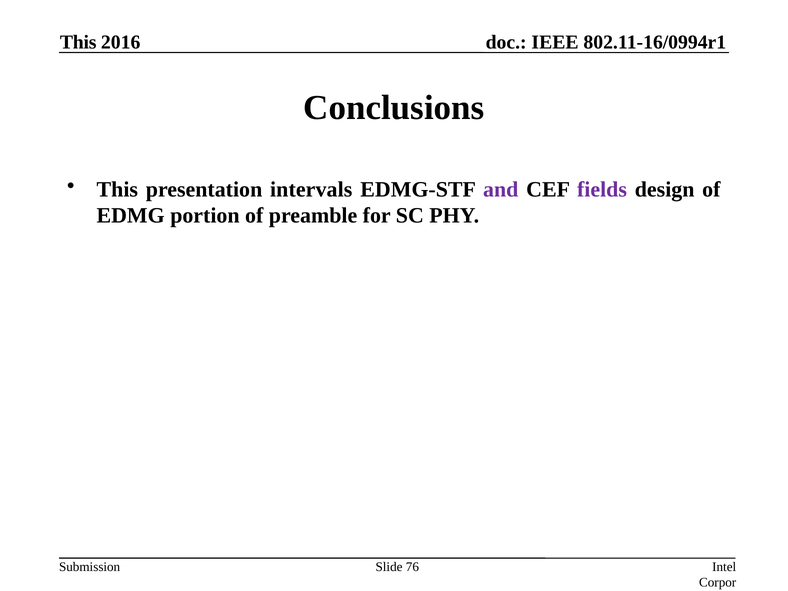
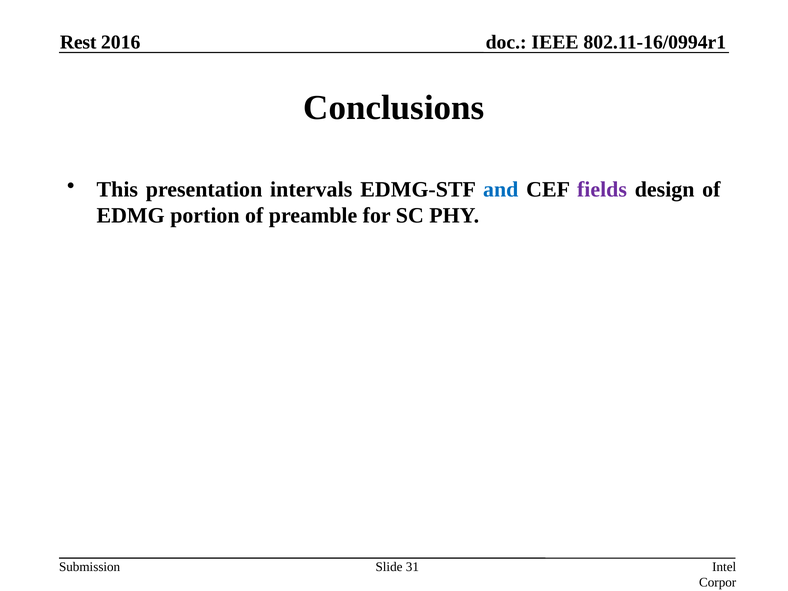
This: This -> Rest (78, 42)
and colour: purple -> blue (501, 189)
76: 76 -> 31 (412, 567)
